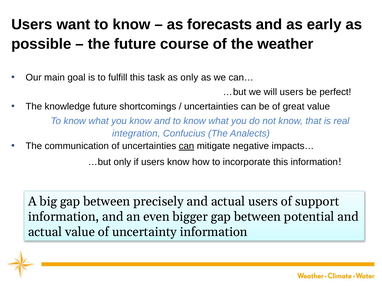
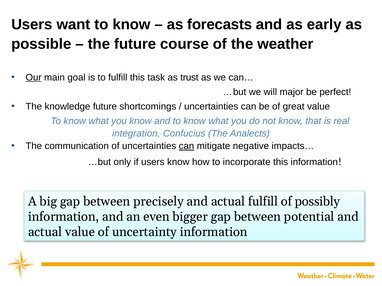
Our underline: none -> present (34, 78)
as only: only -> trust (189, 78)
will users: users -> major (292, 92)
actual users: users -> fulfill (263, 202)
support: support -> possibly (317, 202)
